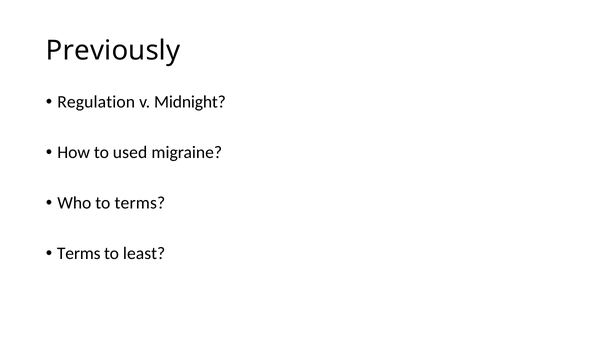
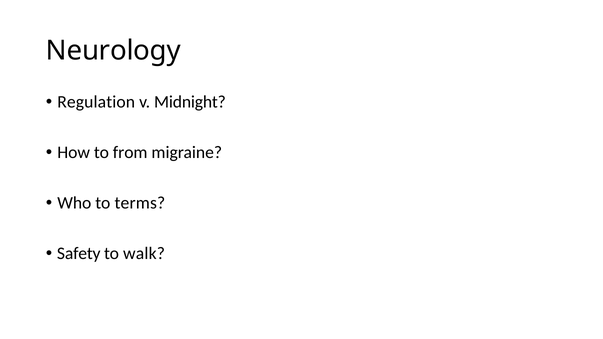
Previously: Previously -> Neurology (113, 51)
used: used -> from (130, 153)
Terms: Terms -> Safety (79, 254)
least: least -> walk (144, 254)
